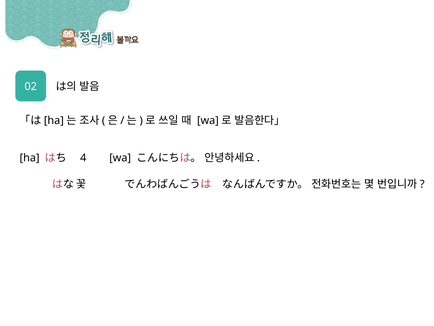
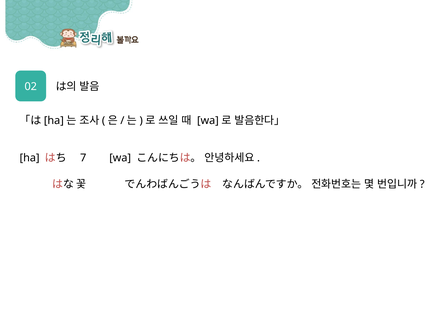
4: 4 -> 7 (83, 158)
